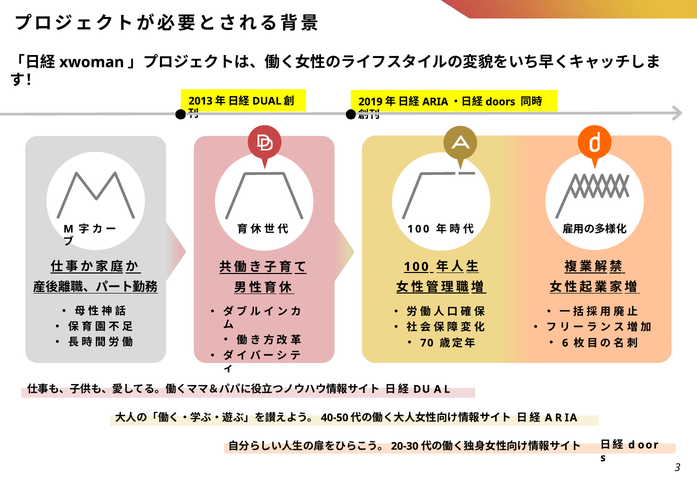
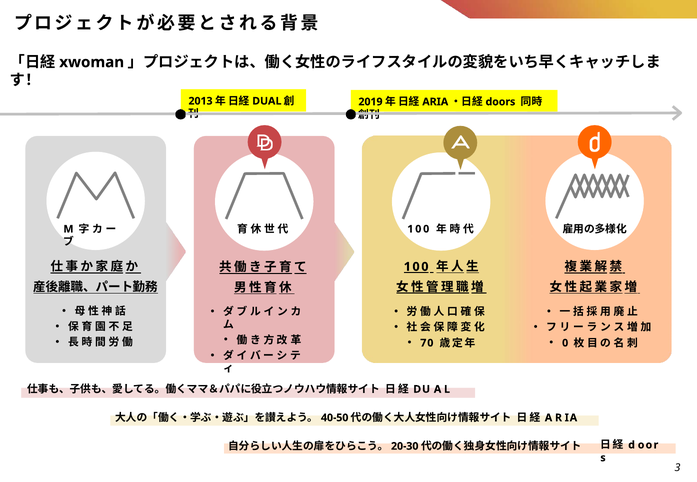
6: 6 -> 0 (565, 343)
